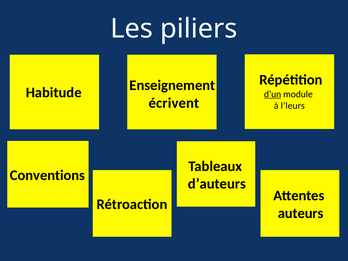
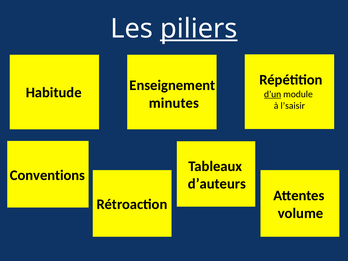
piliers underline: none -> present (199, 29)
écrivent: écrivent -> minutes (174, 103)
l’leurs: l’leurs -> l’saisir (293, 106)
auteurs: auteurs -> volume (301, 213)
